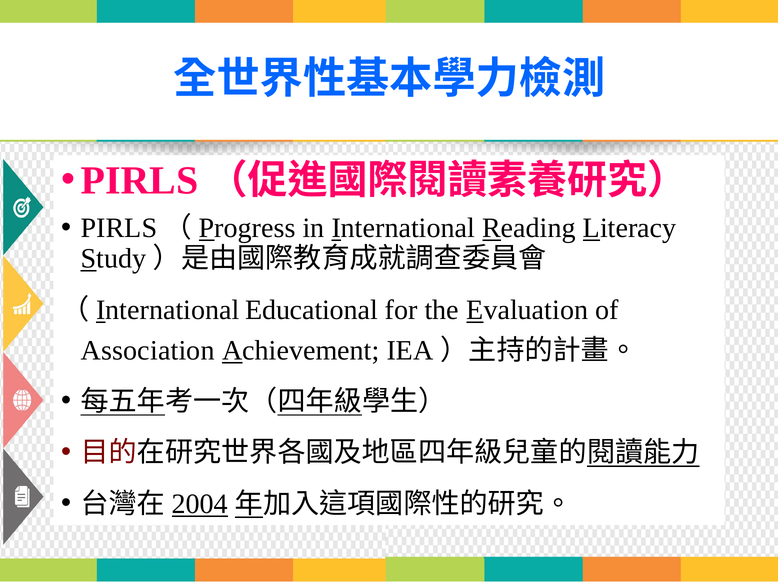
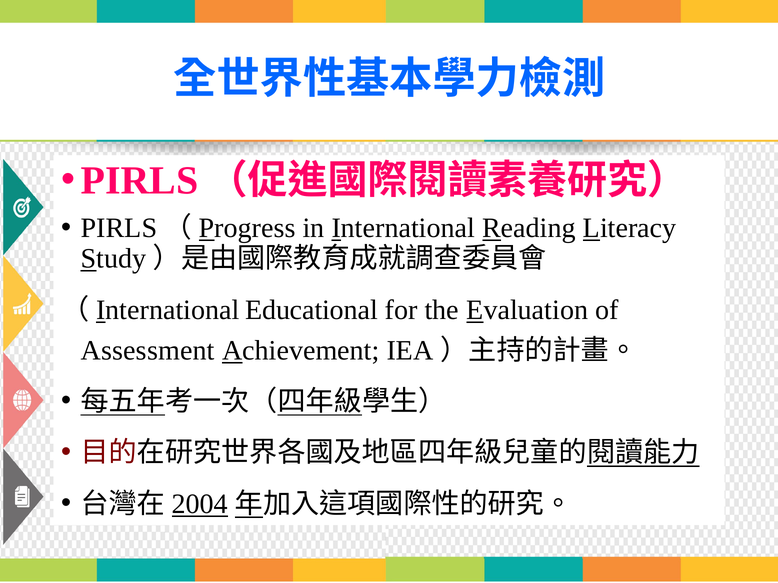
Association: Association -> Assessment (148, 351)
